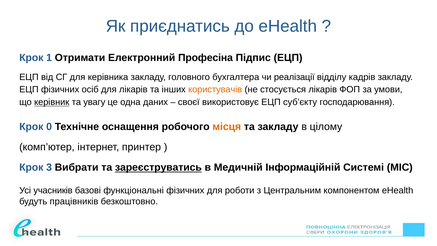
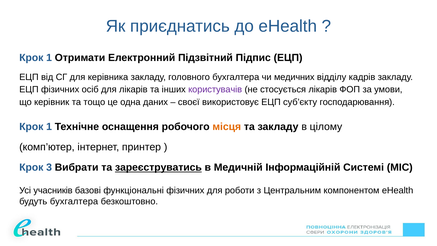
Професіна: Професіна -> Підзвітний (205, 58)
реалізації: реалізації -> медичних (294, 77)
користувачів colour: orange -> purple (215, 90)
керівник underline: present -> none (52, 102)
увагу: увагу -> тощо (94, 102)
0: 0 -> 1 (49, 127)
будуть працівників: працівників -> бухгалтера (74, 201)
